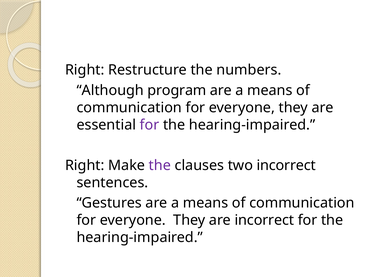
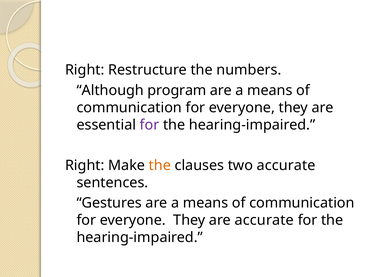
the colour: purple -> orange (160, 166)
two incorrect: incorrect -> accurate (286, 166)
are incorrect: incorrect -> accurate (264, 221)
